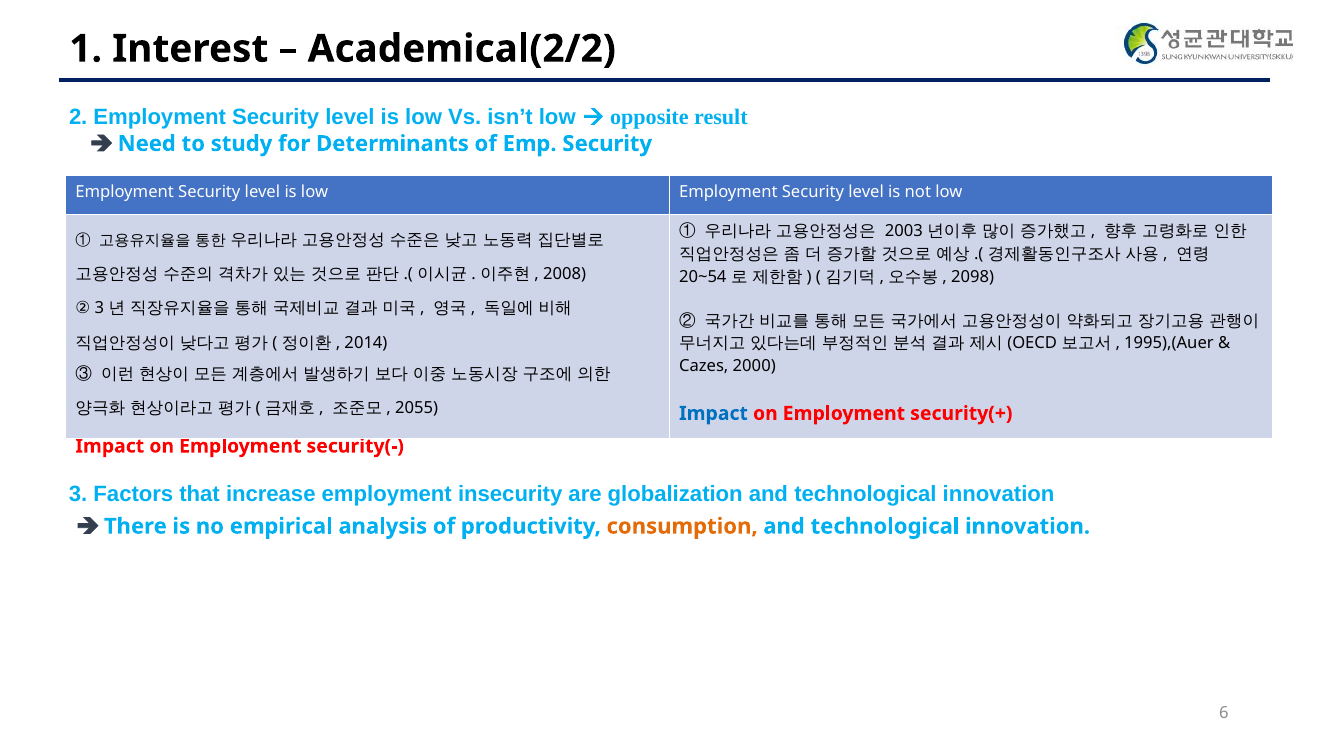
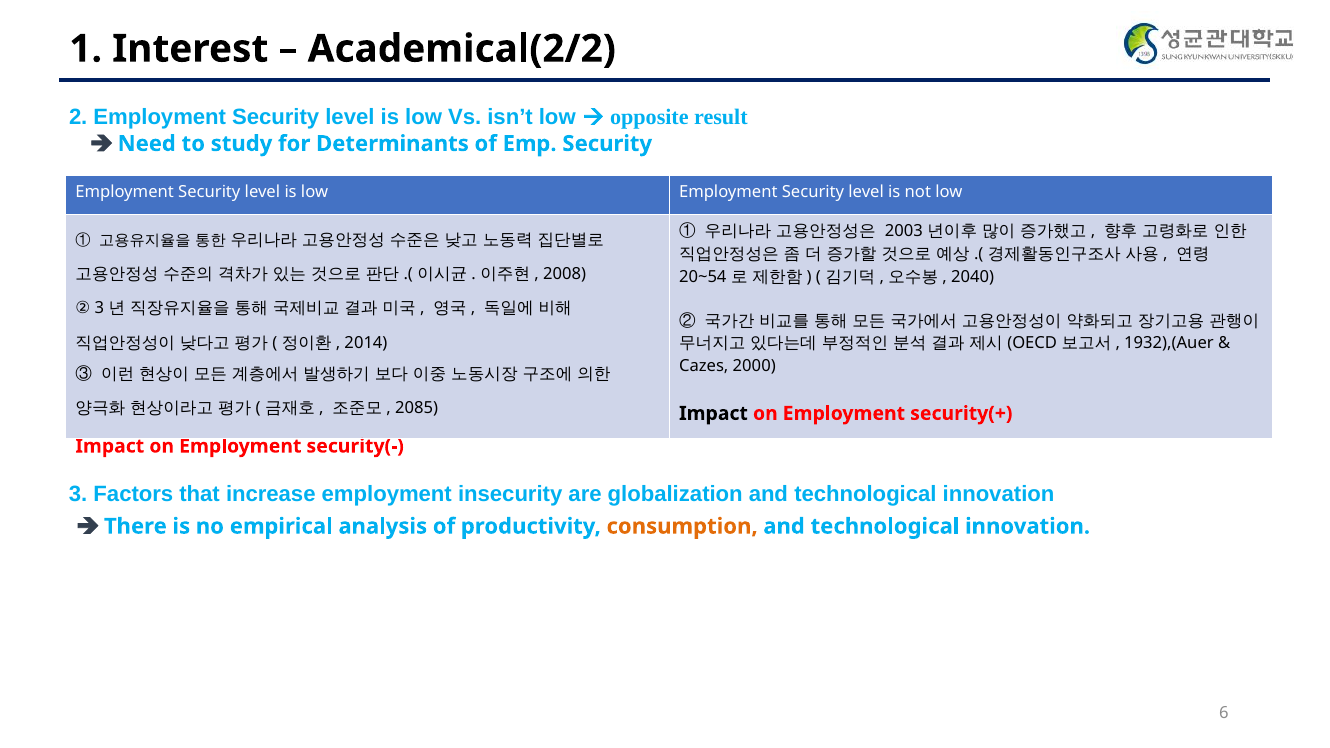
2098: 2098 -> 2040 (973, 277)
1995),(Auer: 1995),(Auer -> 1932),(Auer (1169, 343)
2055: 2055 -> 2085 (417, 408)
Impact colour: blue -> black (713, 413)
